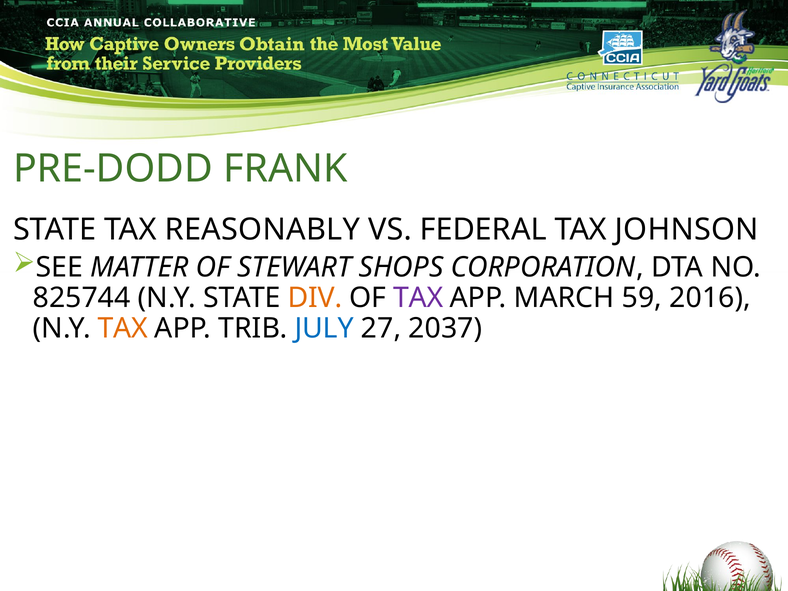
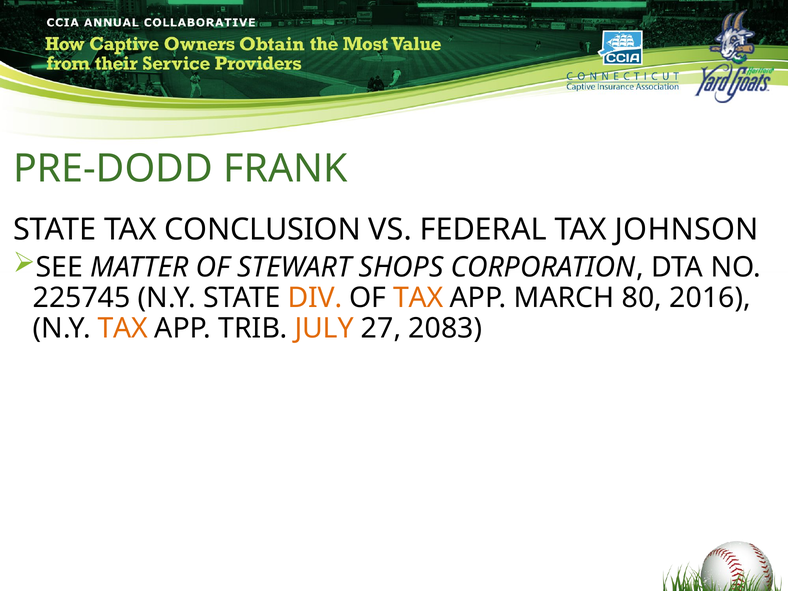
REASONABLY: REASONABLY -> CONCLUSION (263, 230)
825744: 825744 -> 225745 (82, 298)
TAX colour: purple -> orange (418, 298)
59: 59 -> 80 (642, 298)
JULY colour: blue -> orange (324, 329)
2037: 2037 -> 2083 (445, 329)
